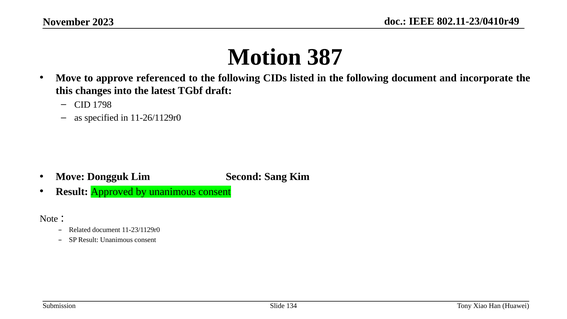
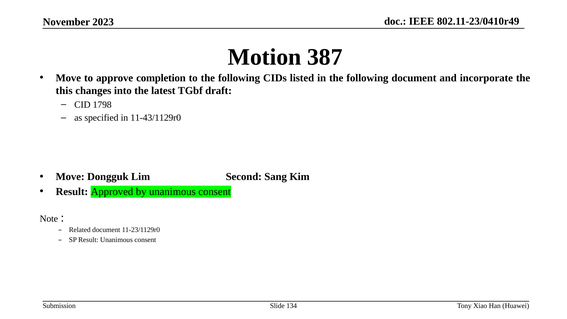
referenced: referenced -> completion (161, 78)
11-26/1129r0: 11-26/1129r0 -> 11-43/1129r0 (156, 118)
